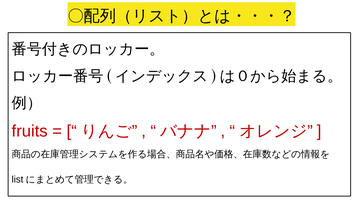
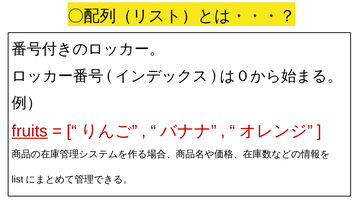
fruits underline: none -> present (30, 131)
